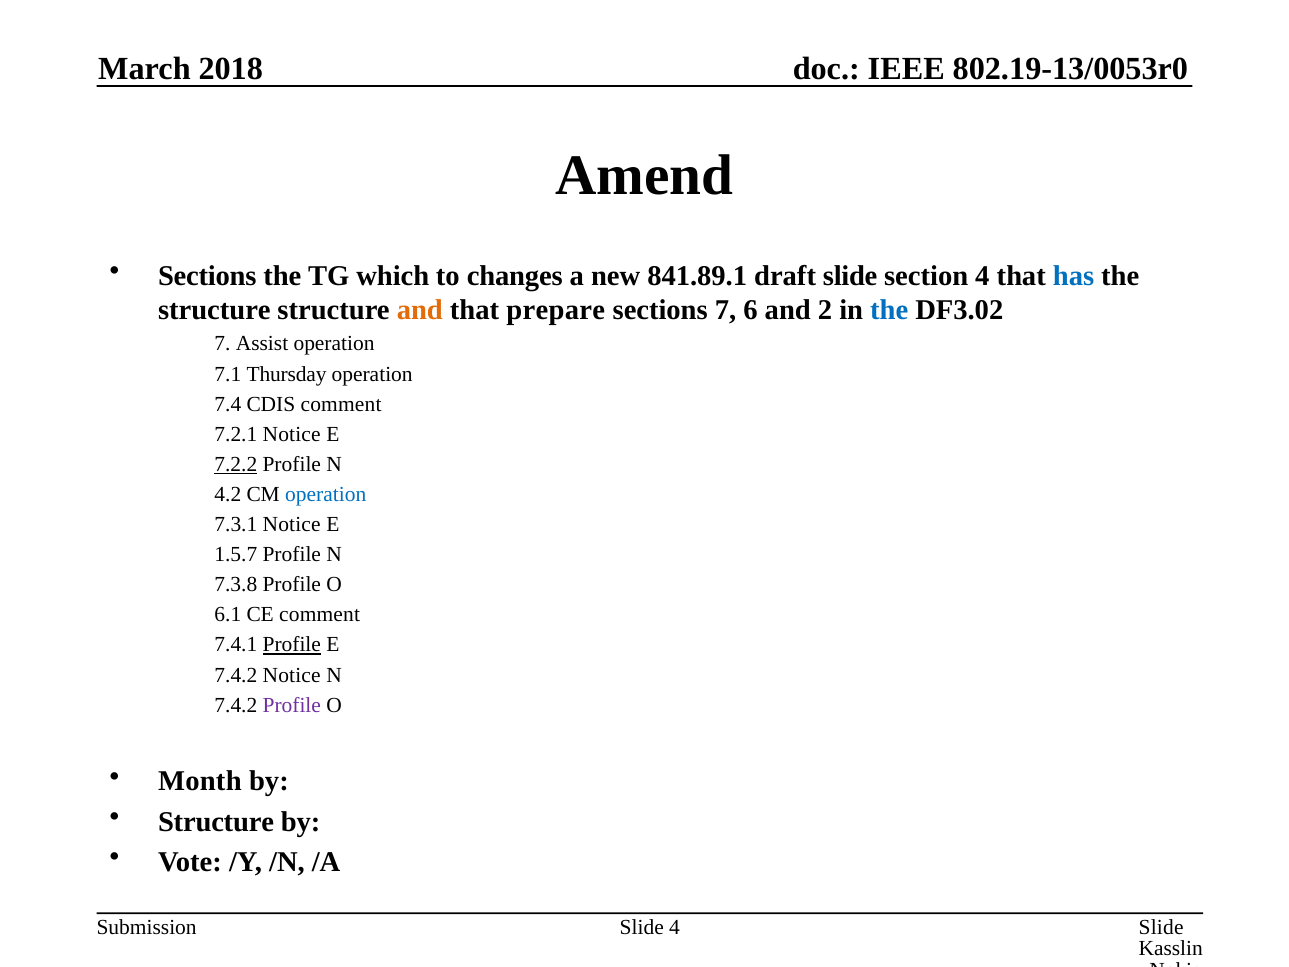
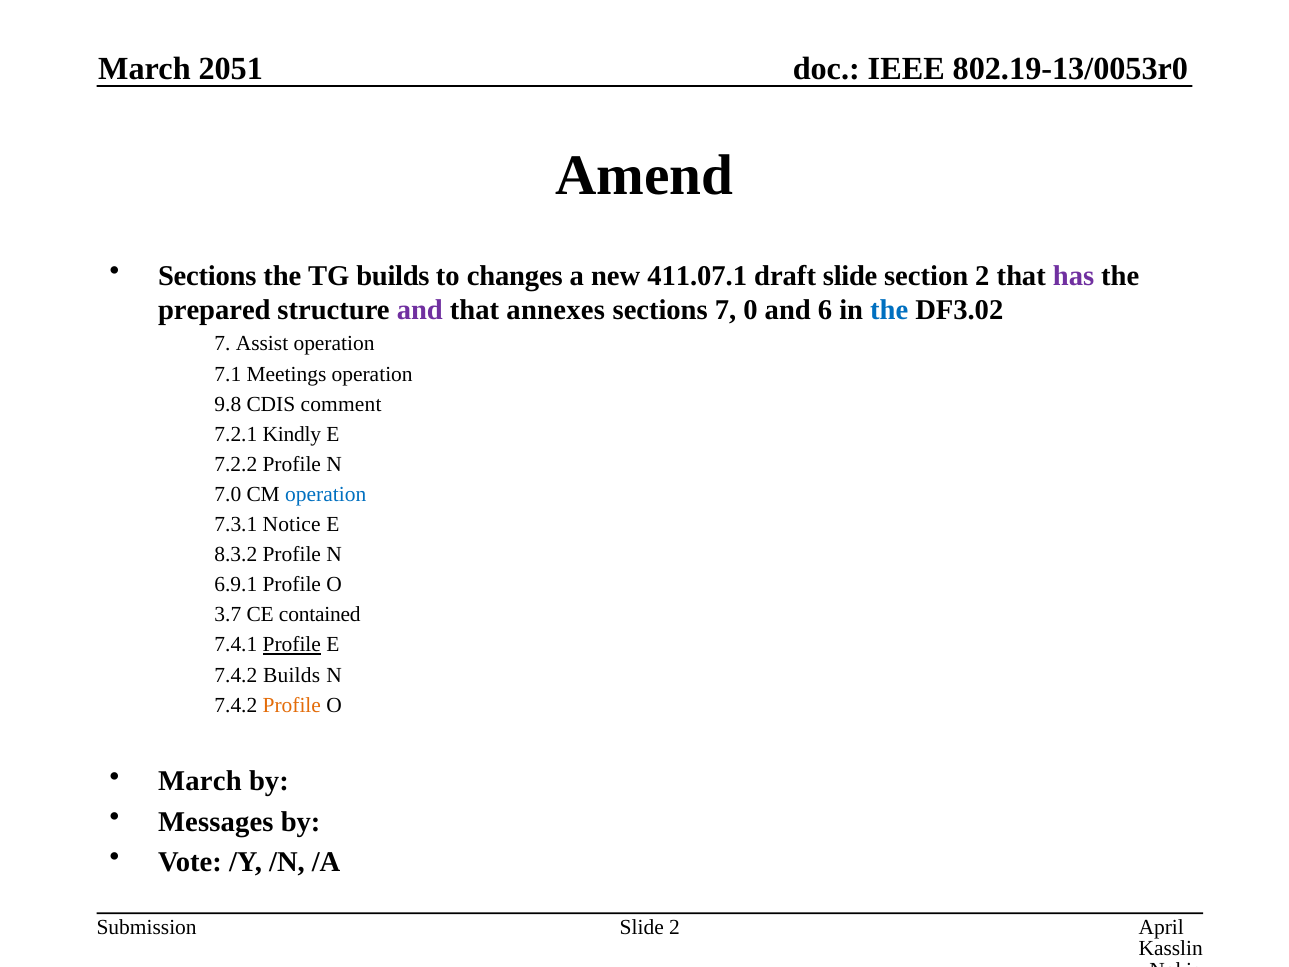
2018: 2018 -> 2051 (231, 69)
TG which: which -> builds (393, 276)
841.89.1: 841.89.1 -> 411.07.1 (697, 276)
section 4: 4 -> 2 (982, 276)
has colour: blue -> purple (1074, 276)
structure: structure -> prepared (214, 310)
and colour: orange -> purple (420, 310)
prepare: prepare -> annexes (556, 310)
6: 6 -> 0 (750, 310)
2: 2 -> 6 (825, 310)
Thursday: Thursday -> Meetings (286, 374)
7.4: 7.4 -> 9.8 (228, 404)
7.2.1 Notice: Notice -> Kindly (292, 434)
7.2.2 underline: present -> none (236, 464)
4.2: 4.2 -> 7.0 (228, 494)
1.5.7: 1.5.7 -> 8.3.2 (236, 554)
7.3.8: 7.3.8 -> 6.9.1 (236, 585)
6.1: 6.1 -> 3.7 (228, 615)
CE comment: comment -> contained (320, 615)
7.4.2 Notice: Notice -> Builds (292, 675)
Profile colour: purple -> orange (292, 705)
Month: Month -> March (200, 781)
Structure: Structure -> Messages (216, 821)
Slide: Slide -> April (1161, 927)
Slide 4: 4 -> 2 (675, 927)
